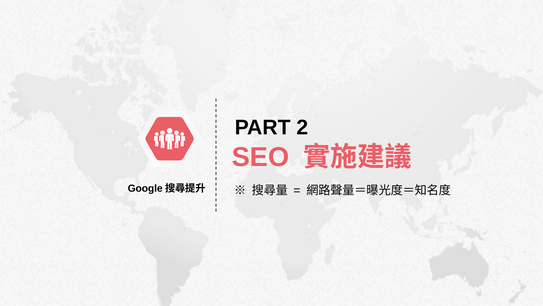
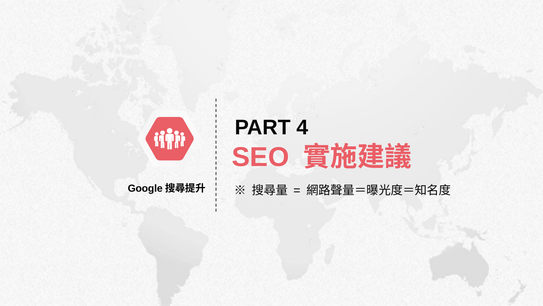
2: 2 -> 4 (302, 127)
